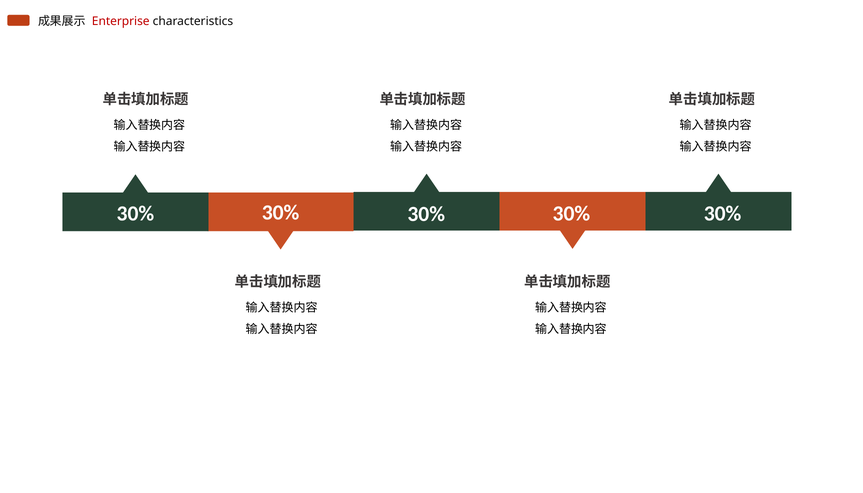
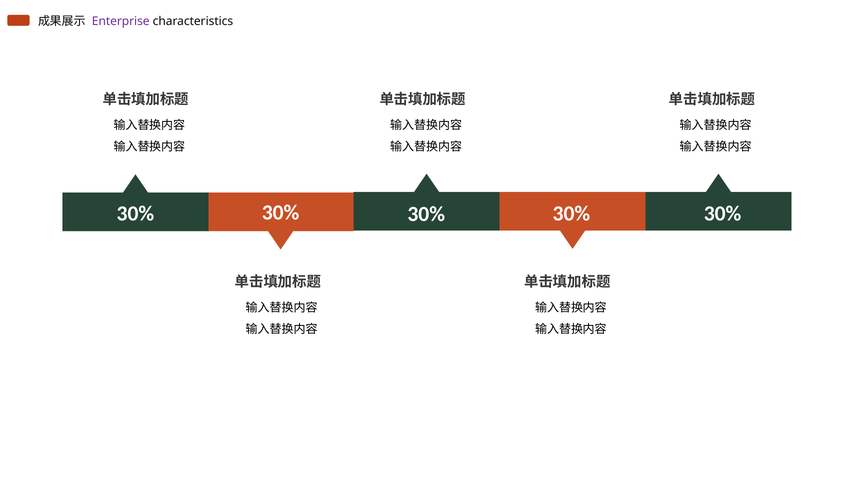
Enterprise colour: red -> purple (121, 21)
